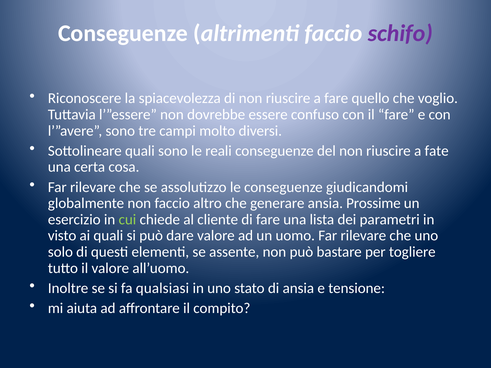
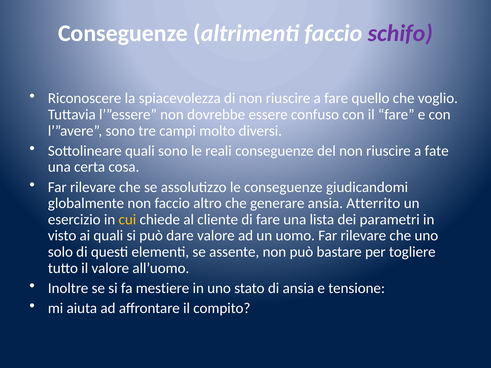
Prossime: Prossime -> Atterrito (373, 203)
cui colour: light green -> yellow (127, 220)
qualsiasi: qualsiasi -> mestiere (163, 288)
